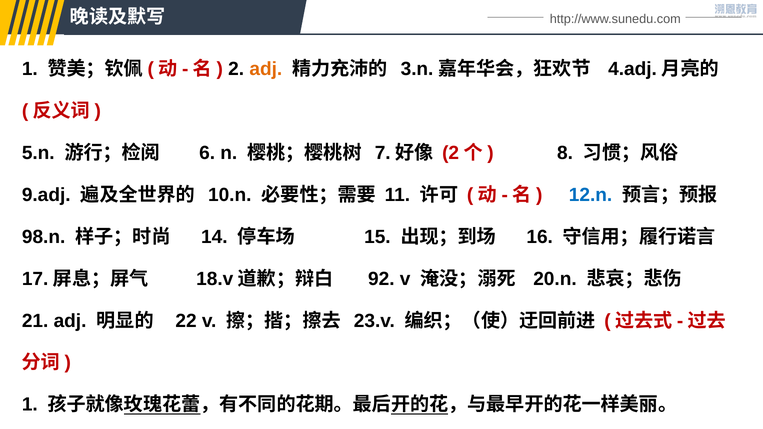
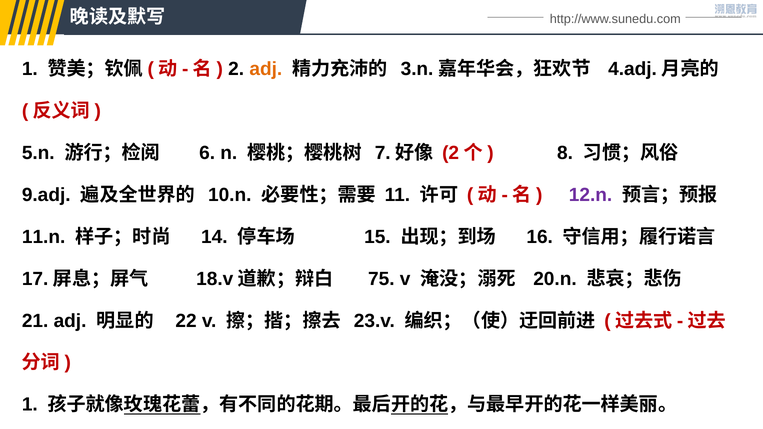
12.n colour: blue -> purple (591, 195)
98.n: 98.n -> 11.n (44, 237)
92: 92 -> 75 (381, 279)
